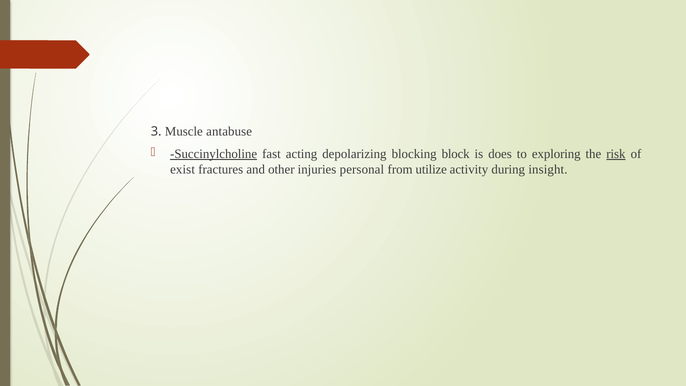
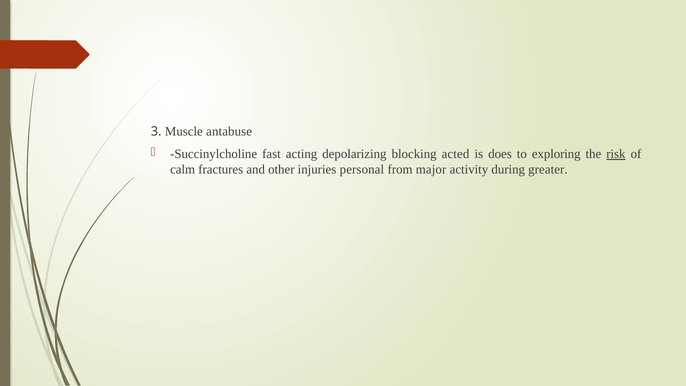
Succinylcholine underline: present -> none (214, 154)
block: block -> acted (456, 154)
exist: exist -> calm (183, 169)
utilize: utilize -> major (431, 169)
insight: insight -> greater (548, 169)
